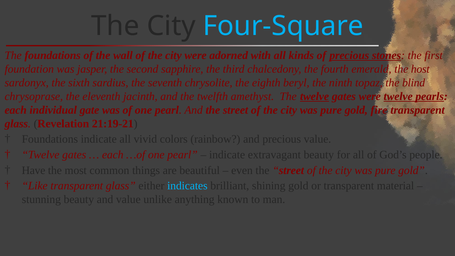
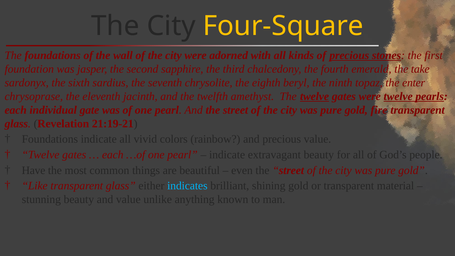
Four-Square colour: light blue -> yellow (283, 26)
host: host -> take (420, 69)
blind: blind -> enter (414, 83)
